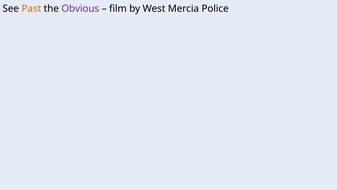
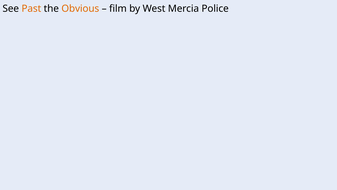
Obvious colour: purple -> orange (80, 9)
